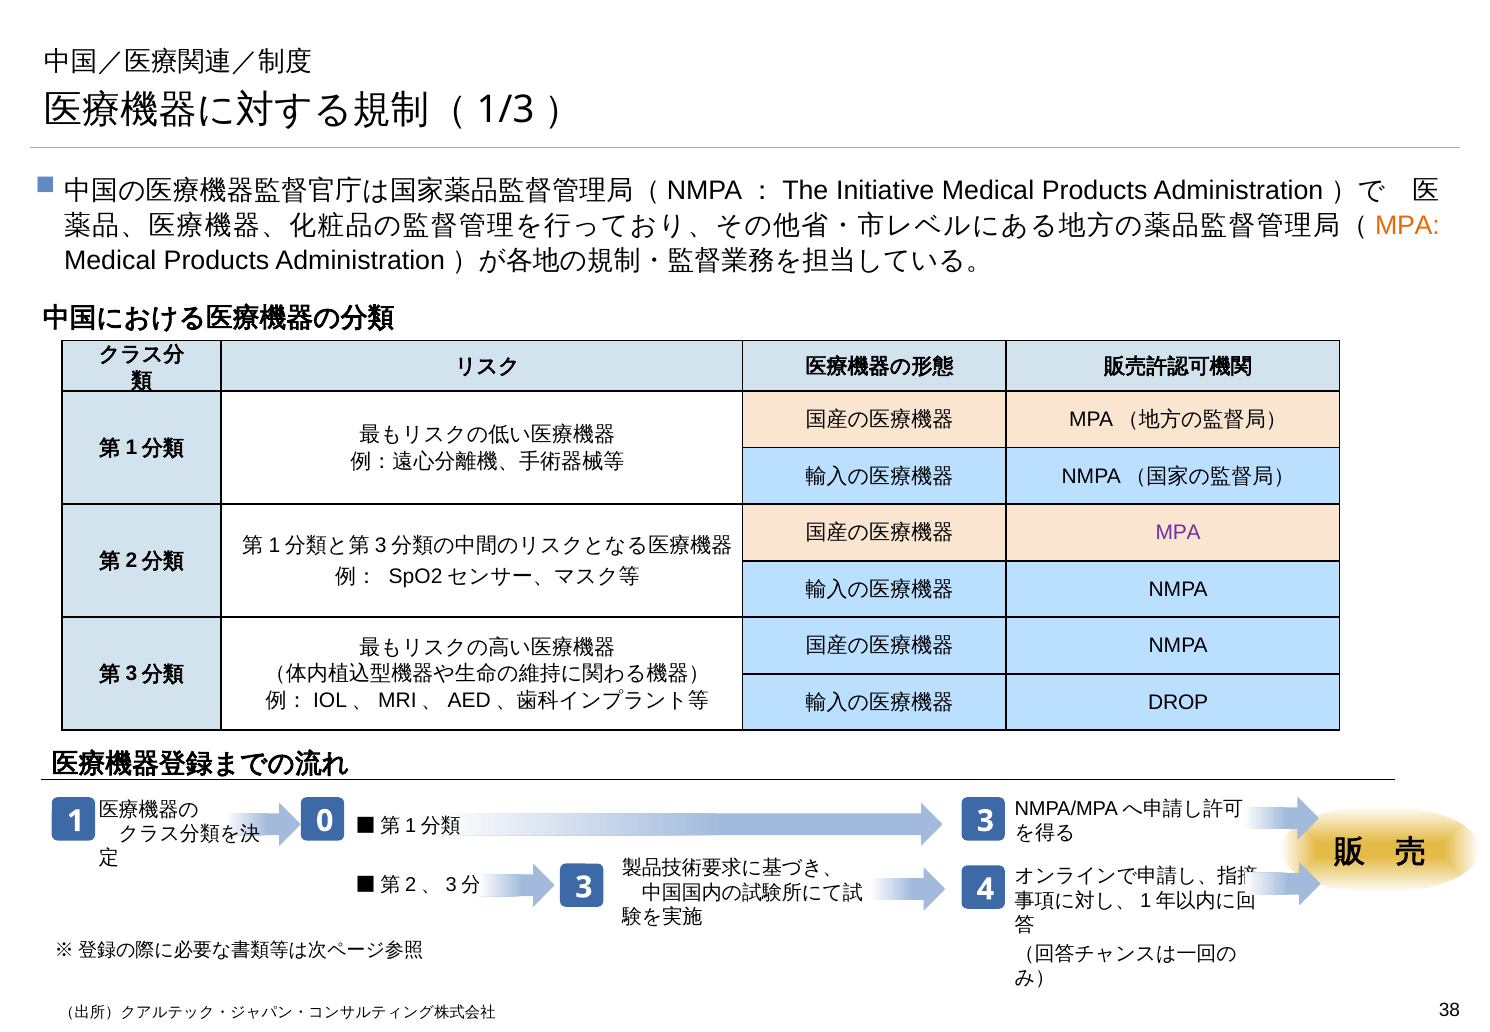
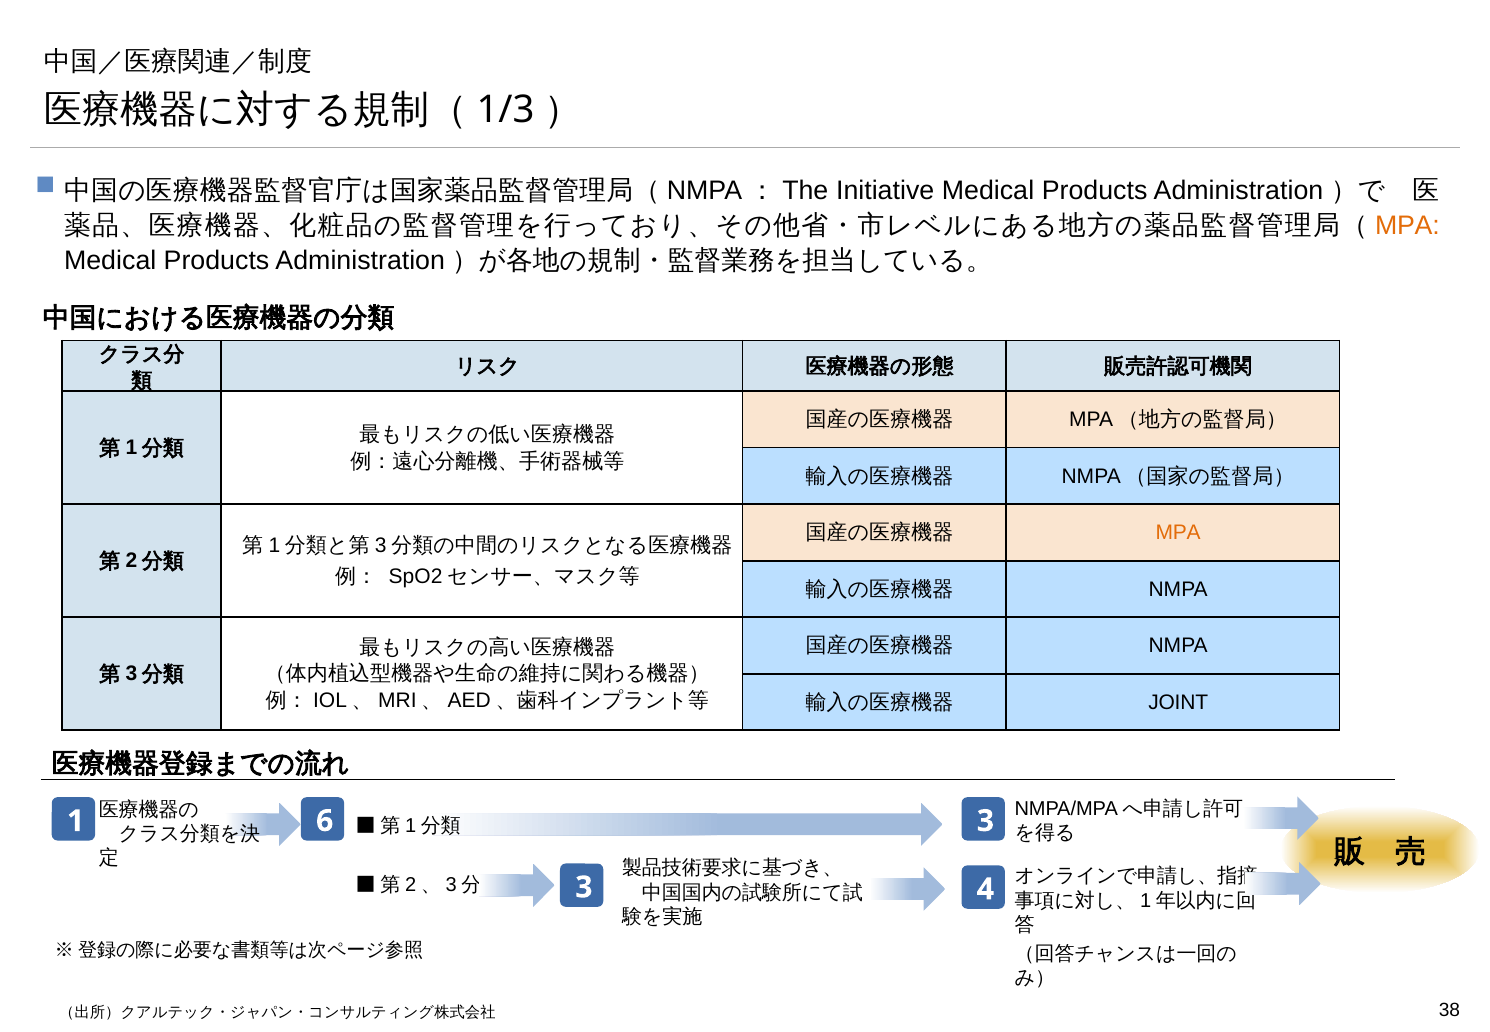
MPA colour: purple -> orange (1178, 533)
DROP: DROP -> JOINT (1178, 702)
0: 0 -> 6 (325, 821)
